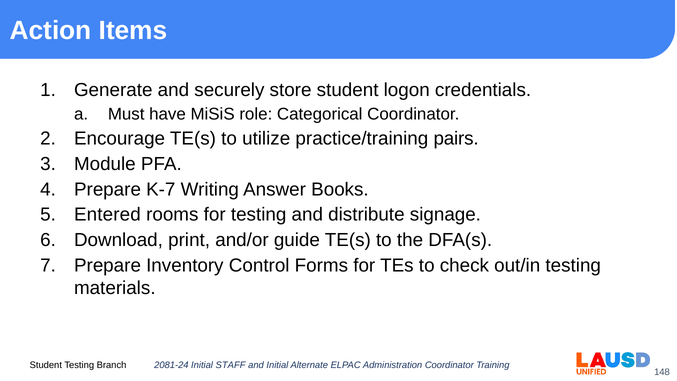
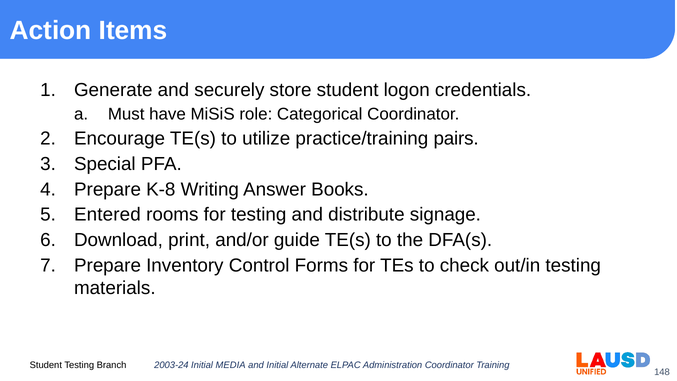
Module: Module -> Special (105, 164)
K-7: K-7 -> K-8 (161, 189)
2081-24: 2081-24 -> 2003-24 (171, 365)
STAFF: STAFF -> MEDIA (231, 365)
